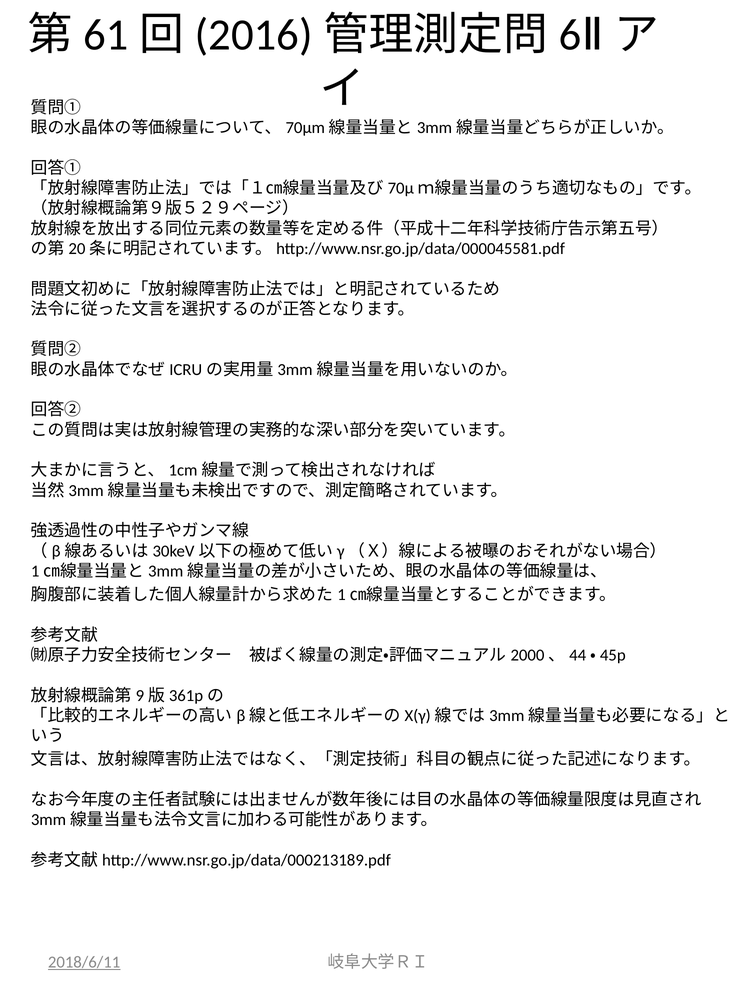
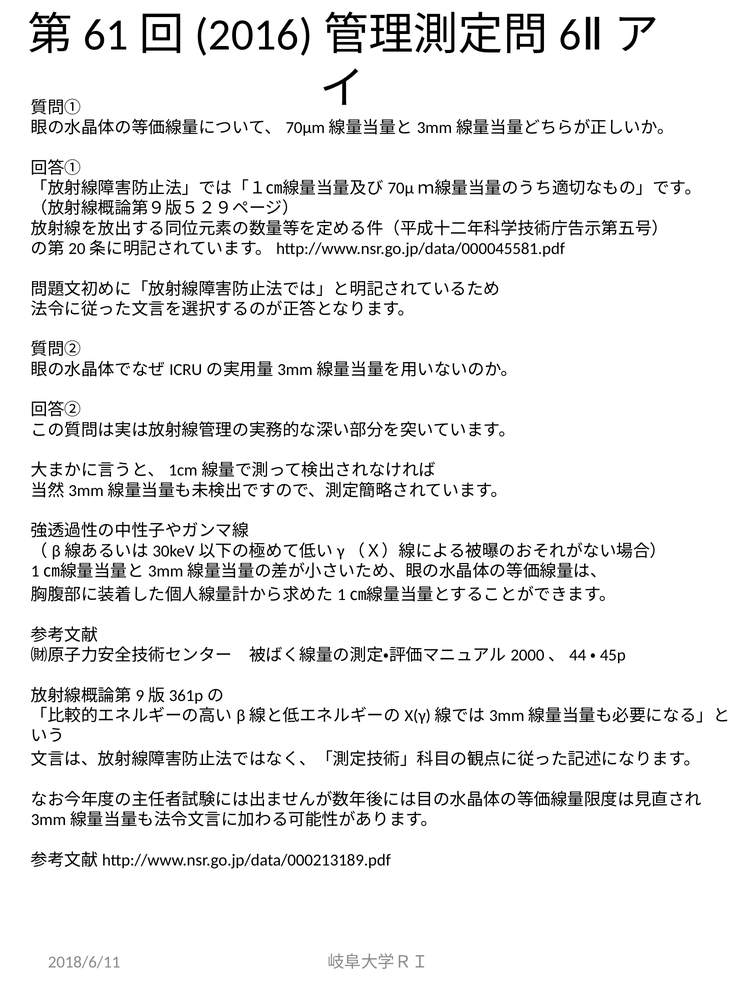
2018/6/11 underline: present -> none (84, 962)
